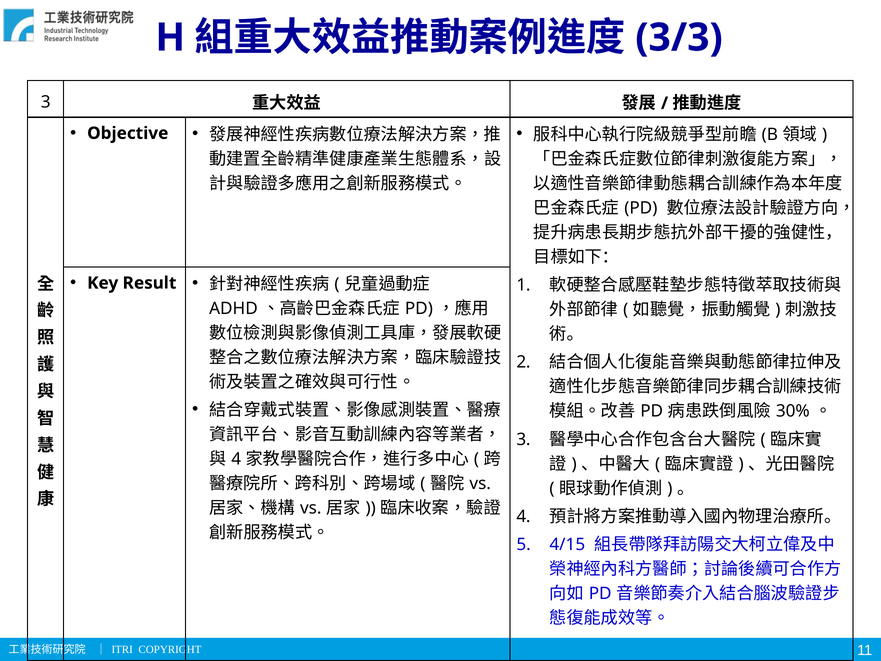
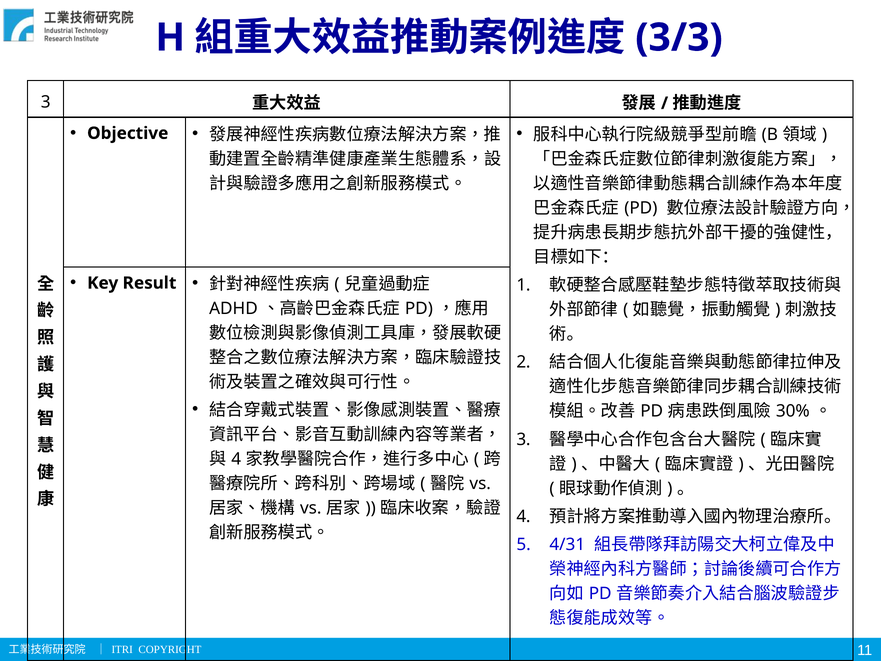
4/15: 4/15 -> 4/31 (567, 545)
